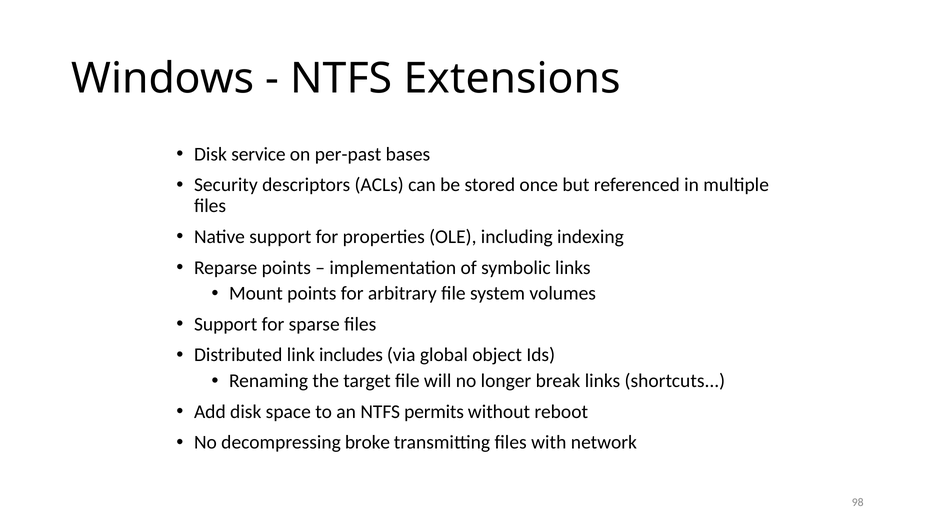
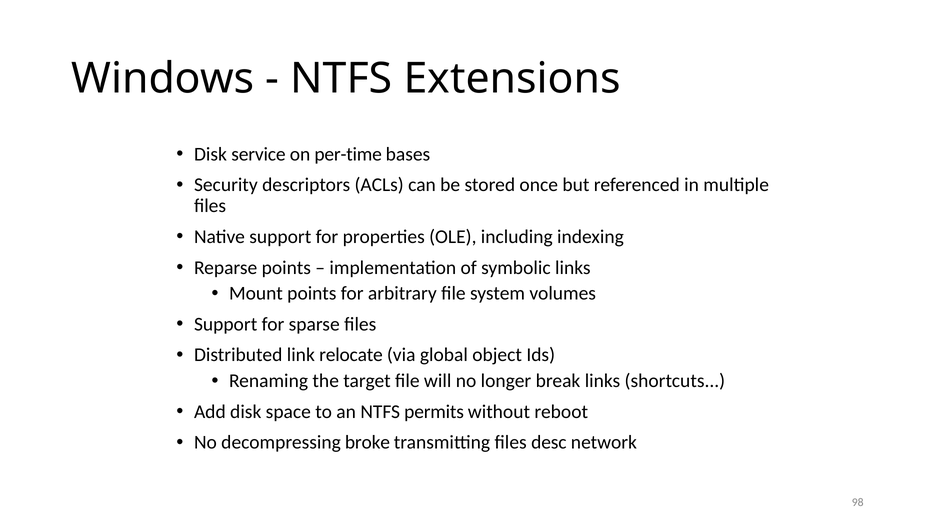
per-past: per-past -> per-time (348, 154)
includes: includes -> relocate (351, 355)
with: with -> desc (549, 442)
